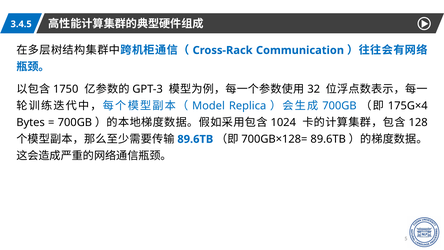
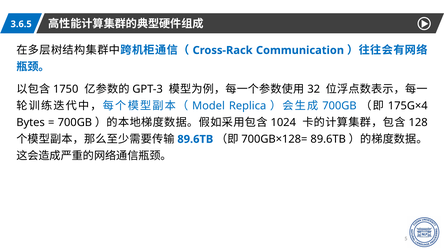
3.4.5: 3.4.5 -> 3.6.5 (21, 24)
